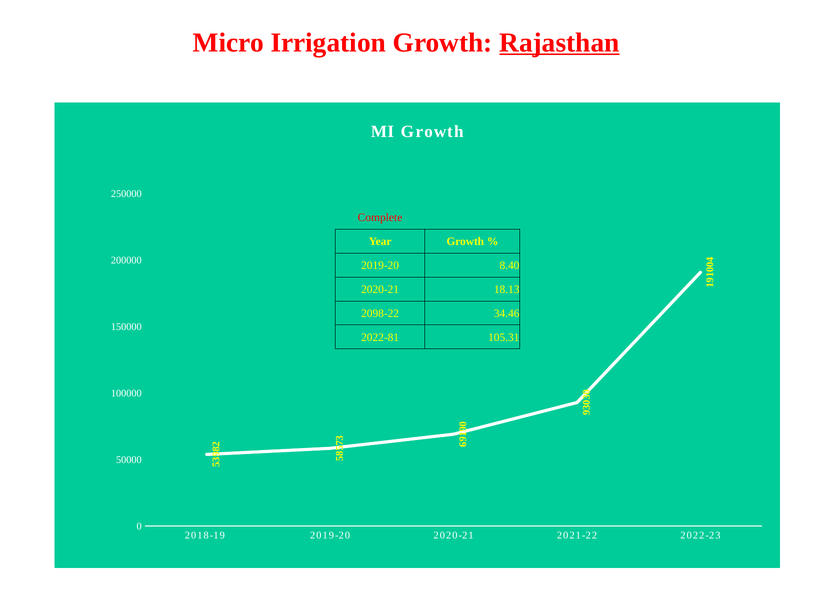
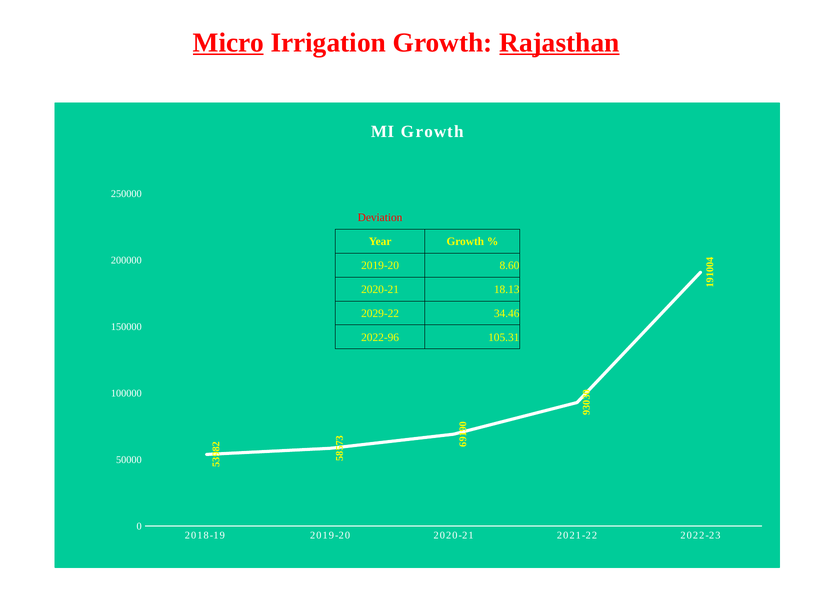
Micro underline: none -> present (228, 42)
Complete: Complete -> Deviation (380, 218)
8.40: 8.40 -> 8.60 (510, 265)
2098-22: 2098-22 -> 2029-22 (380, 313)
2022-81: 2022-81 -> 2022-96 (380, 337)
